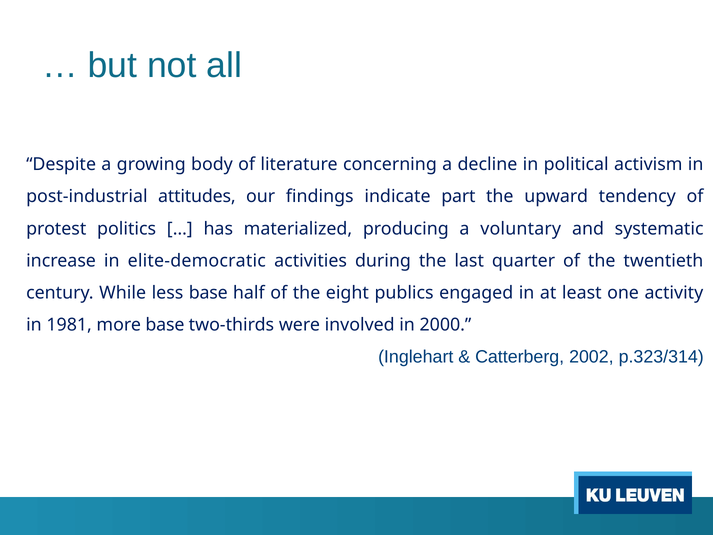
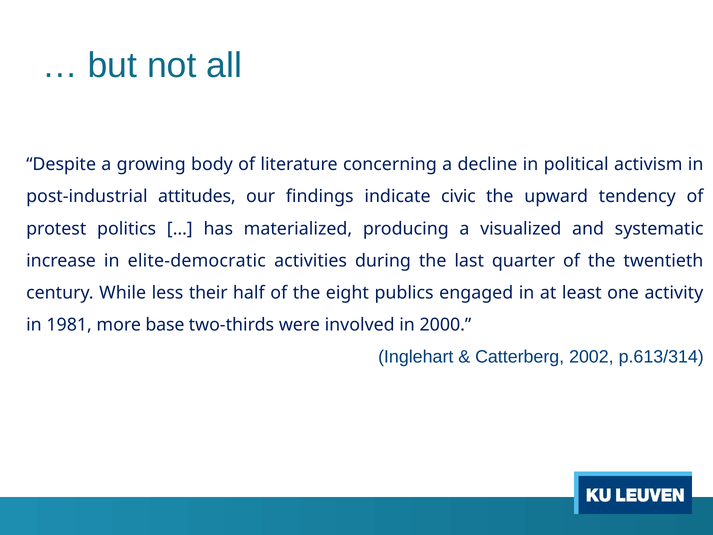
part: part -> civic (458, 196)
voluntary: voluntary -> visualized (521, 229)
less base: base -> their (208, 293)
p.323/314: p.323/314 -> p.613/314 (661, 357)
